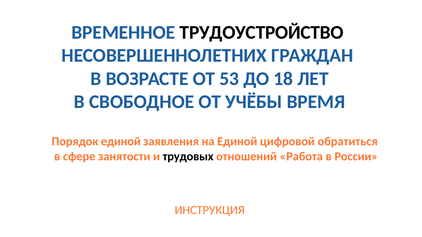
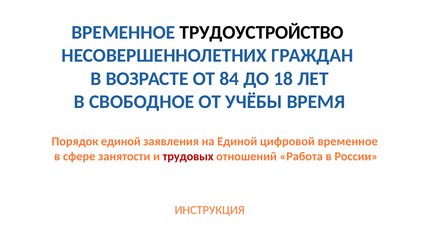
53: 53 -> 84 (229, 79)
цифровой обратиться: обратиться -> временное (348, 142)
трудовых colour: black -> red (188, 157)
